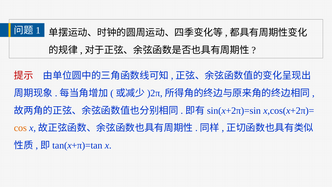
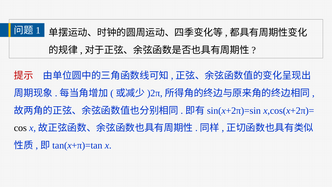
cos colour: orange -> black (20, 128)
